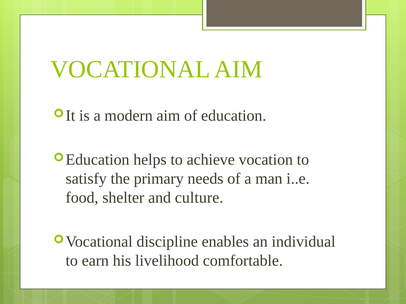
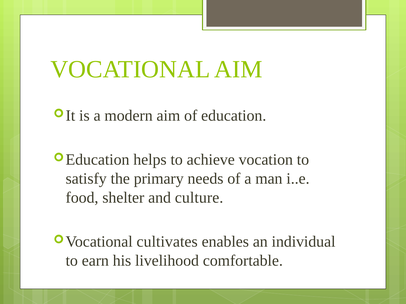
discipline: discipline -> cultivates (167, 242)
